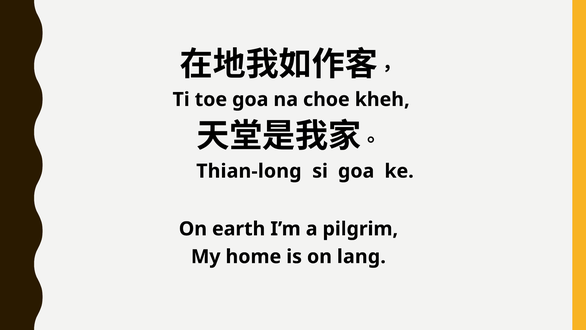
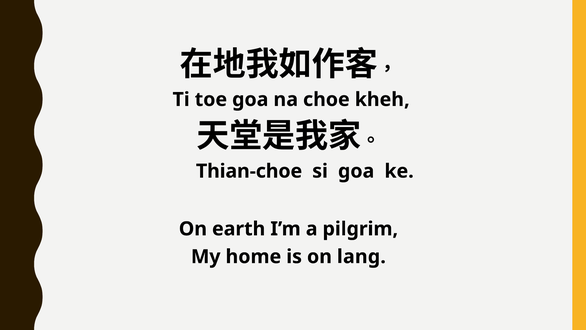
Thian-long: Thian-long -> Thian-choe (249, 171)
